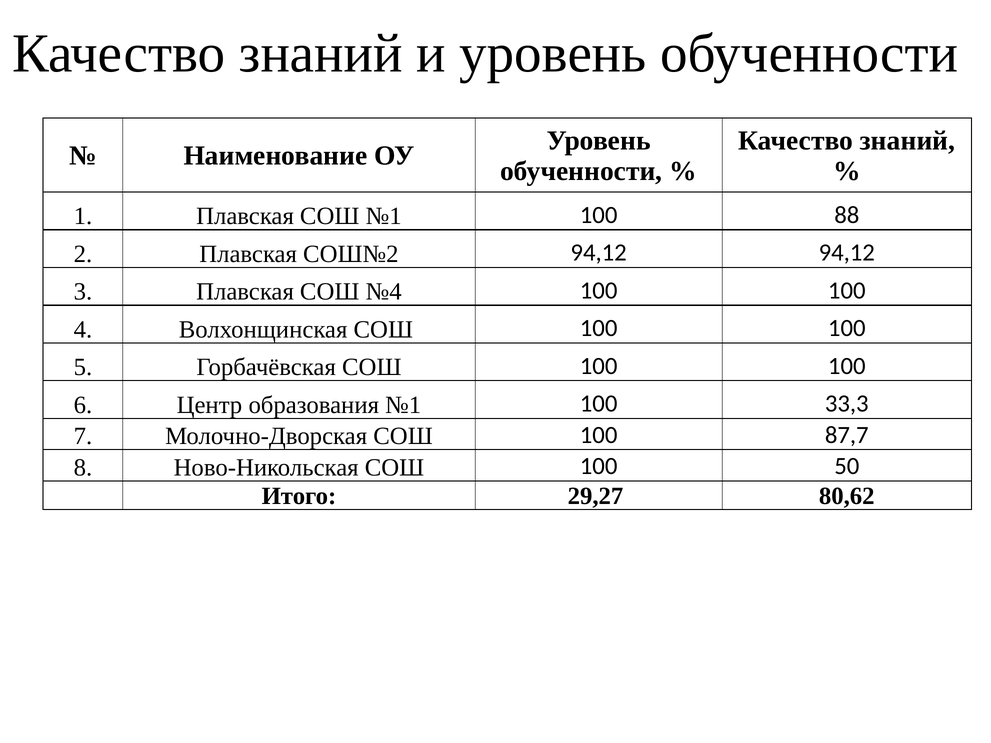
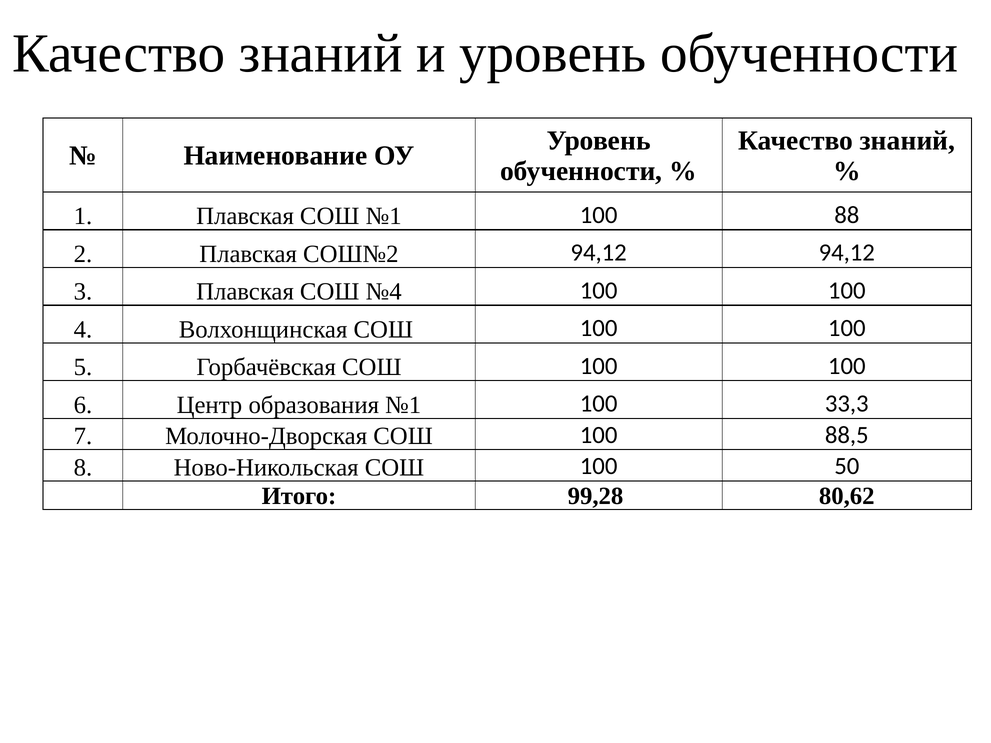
87,7: 87,7 -> 88,5 (847, 435)
29,27: 29,27 -> 99,28 (596, 496)
